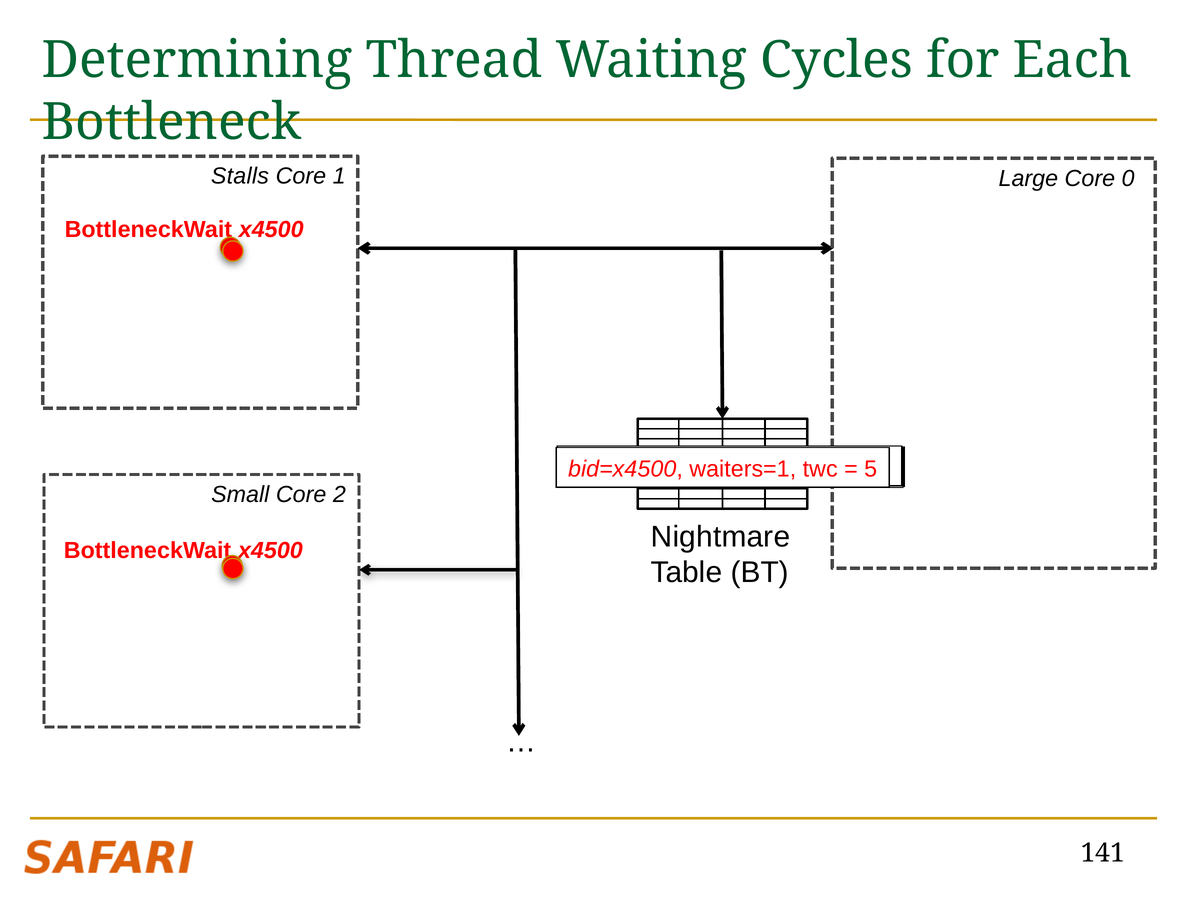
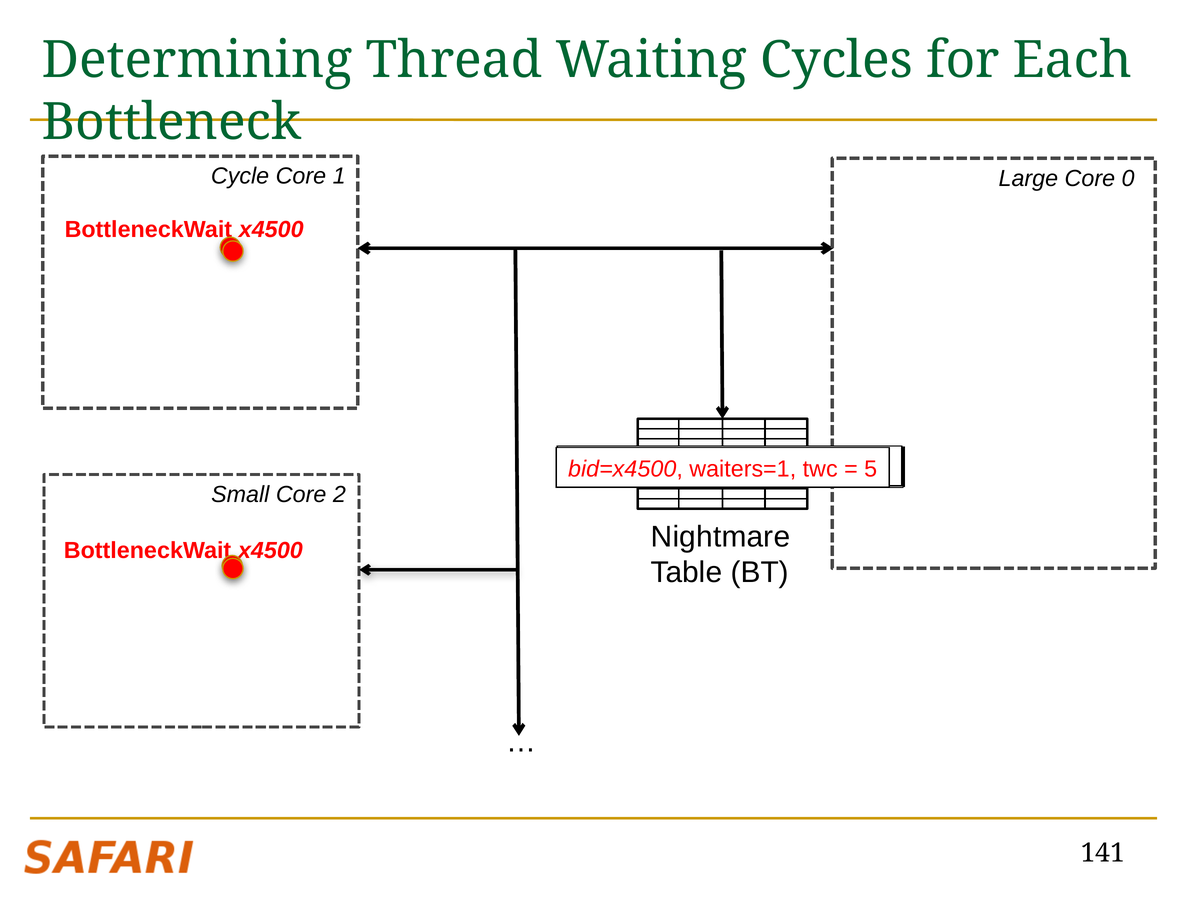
Stalls: Stalls -> Cycle (240, 176)
